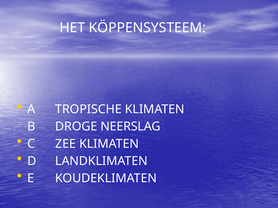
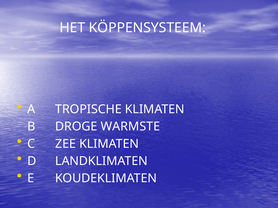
NEERSLAG: NEERSLAG -> WARMSTE (130, 127)
